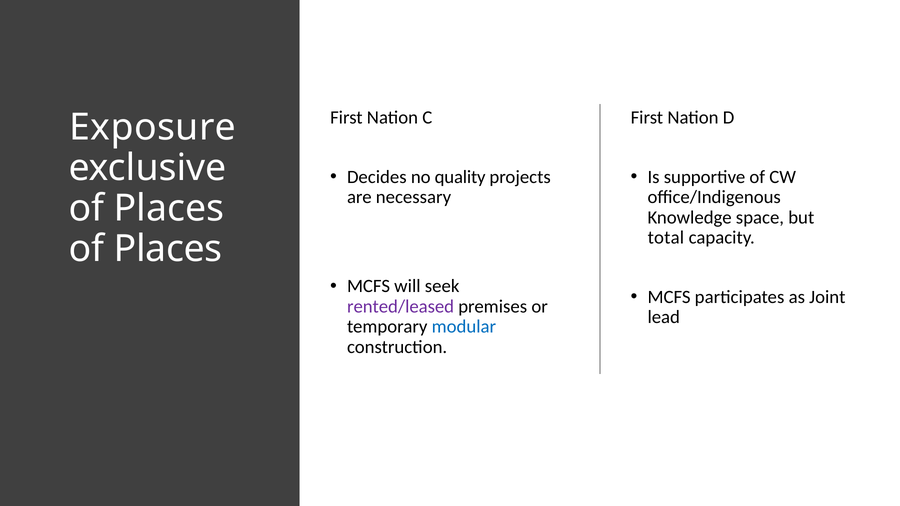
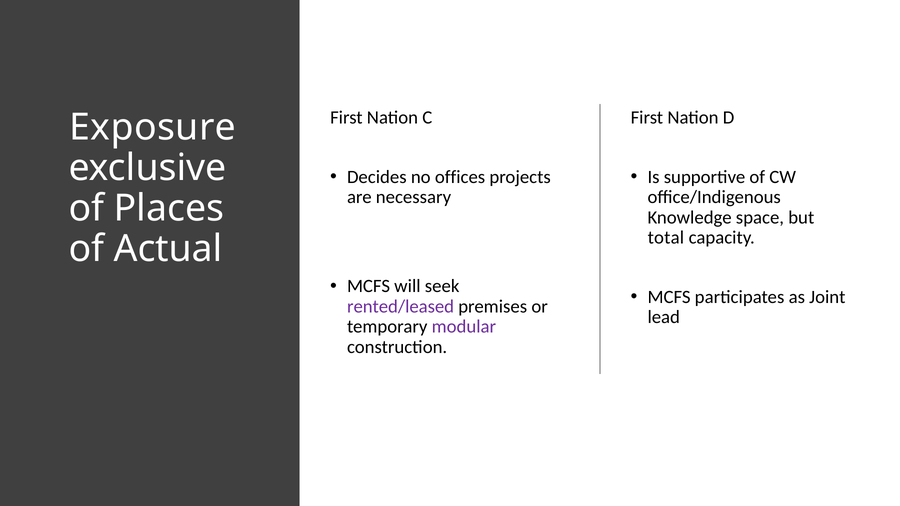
quality: quality -> offices (460, 177)
Places: Places -> Actual (168, 249)
modular colour: blue -> purple (464, 327)
